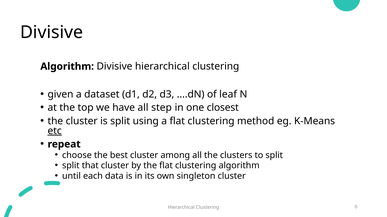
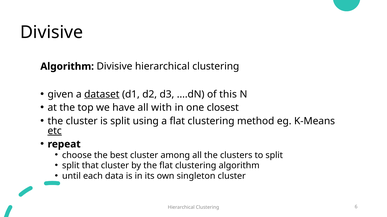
dataset underline: none -> present (102, 95)
leaf: leaf -> this (228, 95)
step: step -> with (162, 108)
